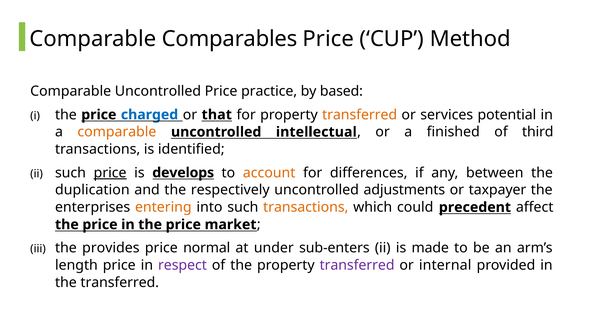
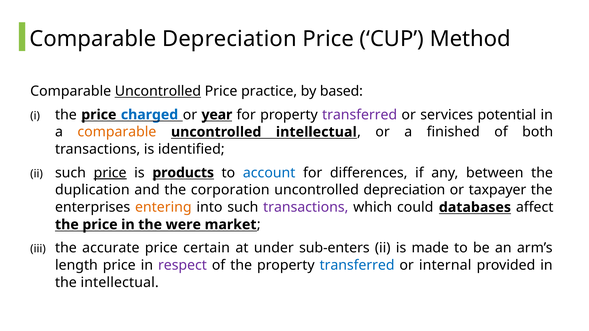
Comparable Comparables: Comparables -> Depreciation (229, 39)
Uncontrolled underline: none -> present (158, 91)
that: that -> year (217, 115)
transferred colour: orange -> purple (360, 115)
third: third -> both (538, 132)
develops: develops -> products (183, 173)
account colour: orange -> blue (269, 173)
respectively: respectively -> corporation (230, 190)
uncontrolled adjustments: adjustments -> depreciation (404, 190)
transactions colour: orange -> purple (306, 207)
precedent: precedent -> databases (475, 207)
in the price: price -> were (183, 225)
provides: provides -> accurate (111, 248)
normal: normal -> certain (207, 248)
transferred colour: purple -> blue (357, 266)
the transferred: transferred -> intellectual (120, 283)
